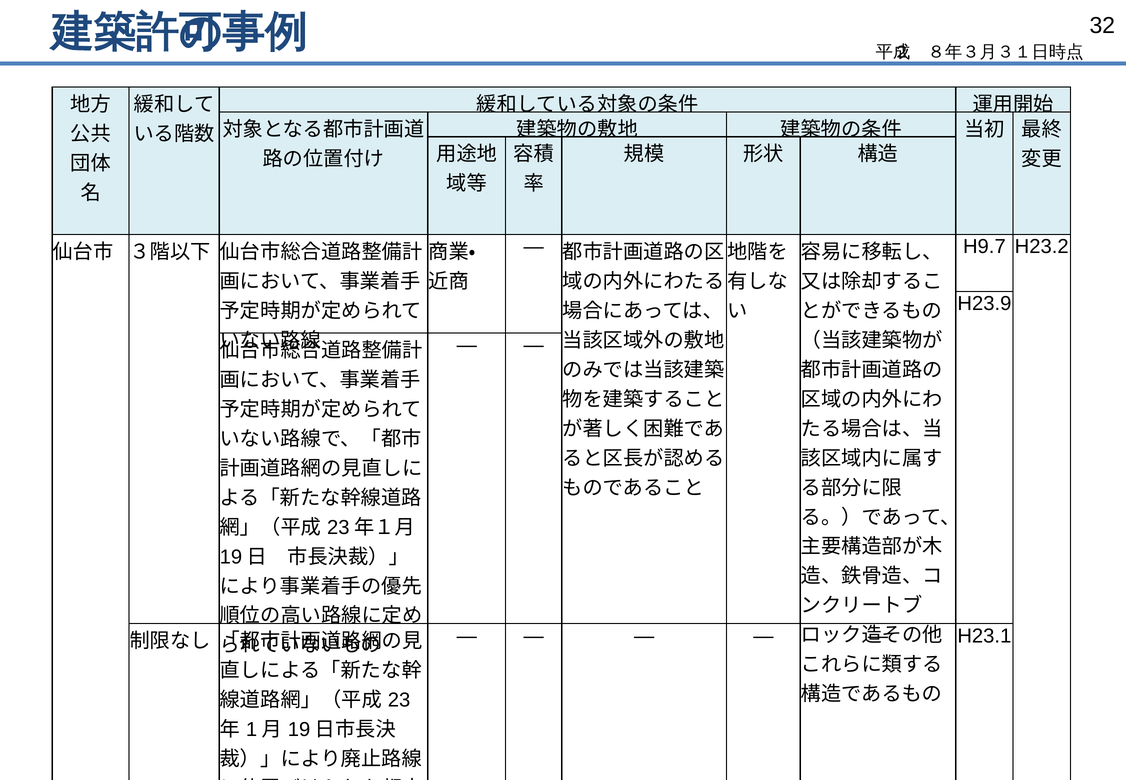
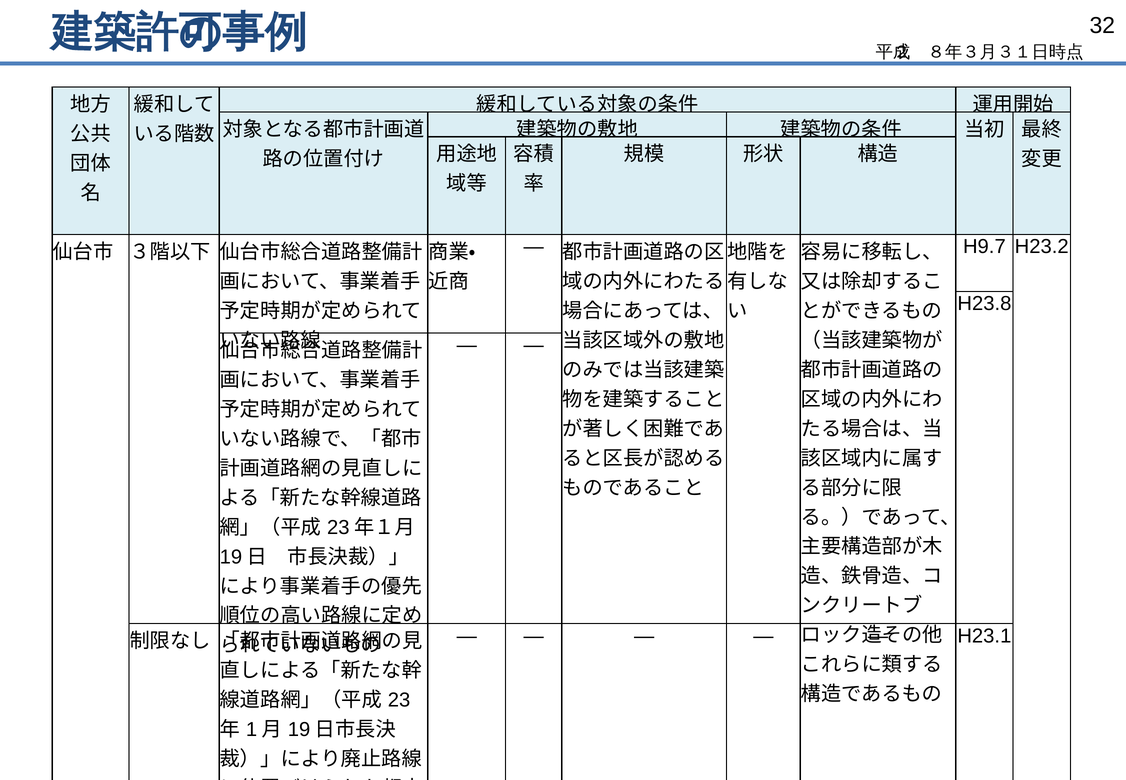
H23.9: H23.9 -> H23.8 (984, 304)
